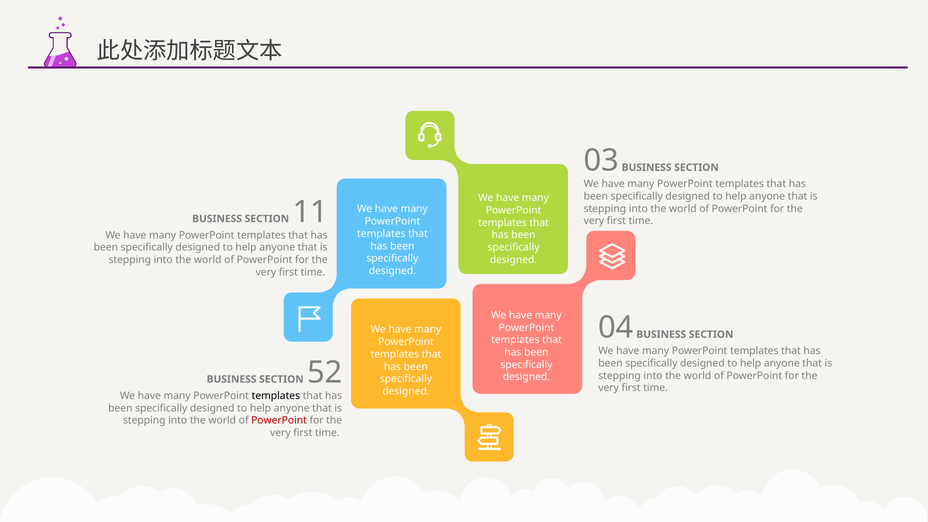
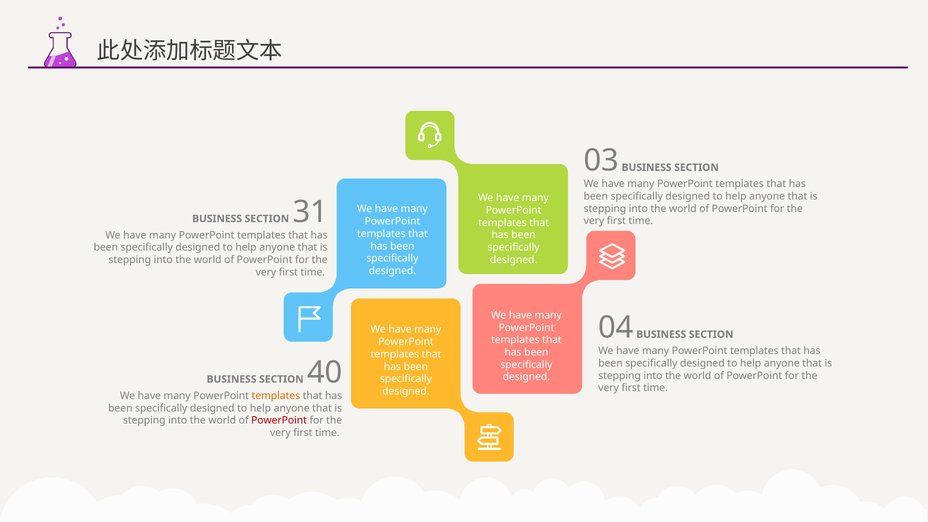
11: 11 -> 31 (310, 212)
52: 52 -> 40 (325, 372)
templates colour: black -> orange (276, 396)
